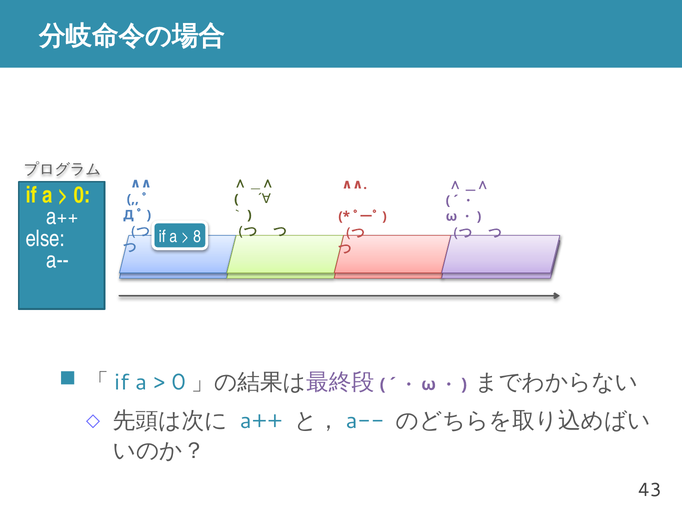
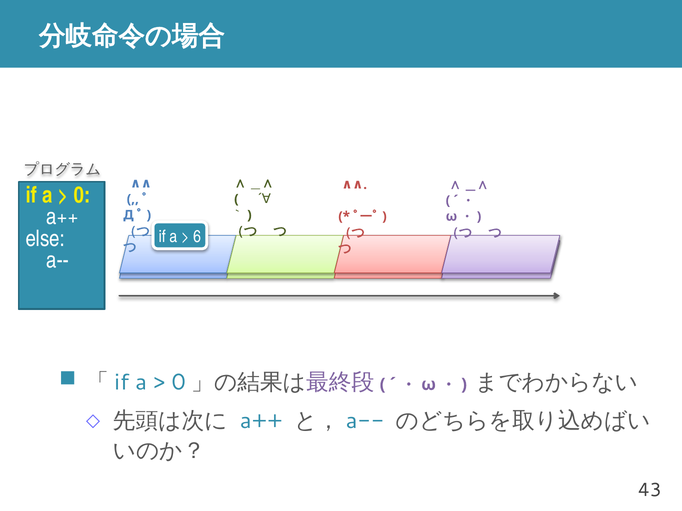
8: 8 -> 6 (197, 237)
